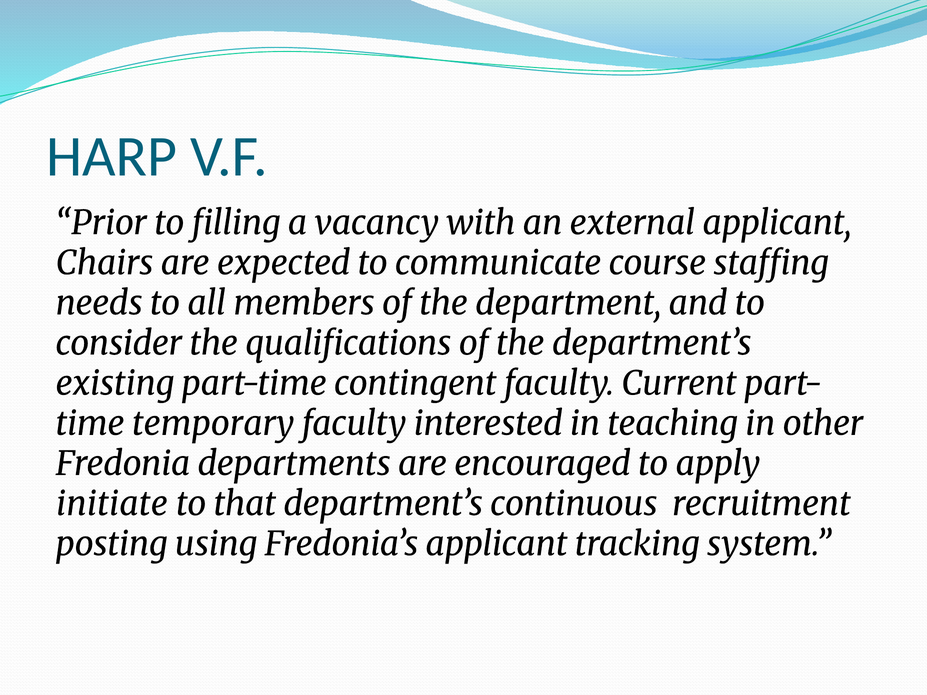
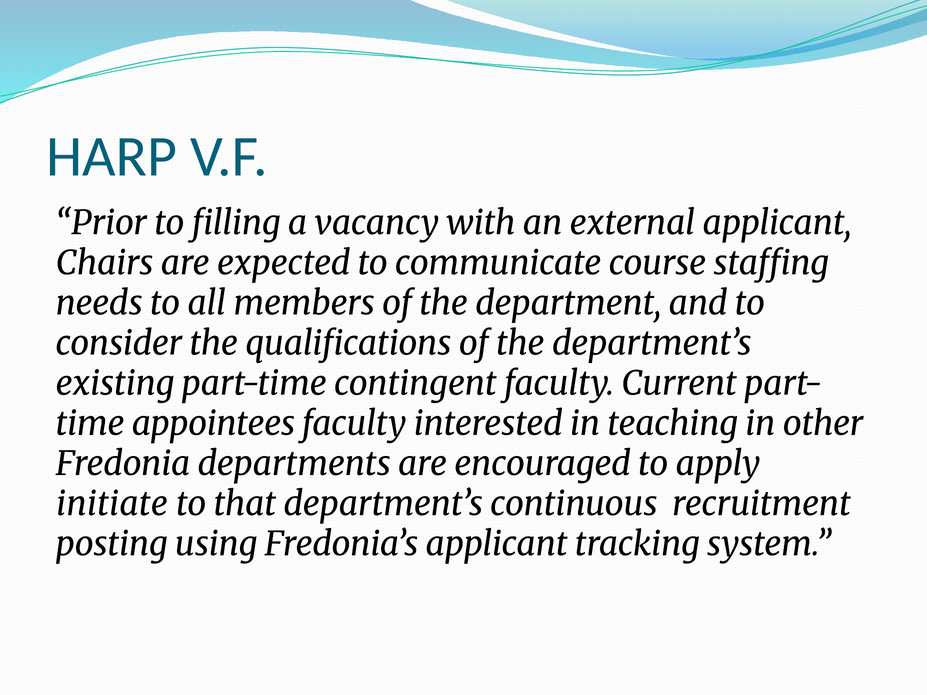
temporary: temporary -> appointees (213, 424)
